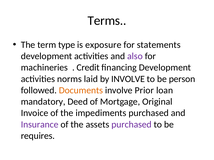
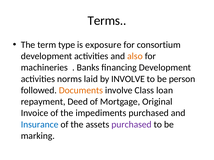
statements: statements -> consortium (159, 45)
also colour: purple -> orange (135, 56)
Credit: Credit -> Banks (88, 68)
Prior: Prior -> Class (144, 91)
mandatory: mandatory -> repayment (43, 102)
Insurance colour: purple -> blue (40, 125)
requires: requires -> marking (38, 136)
